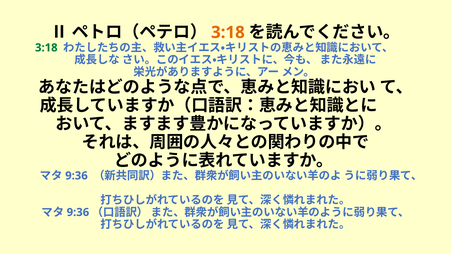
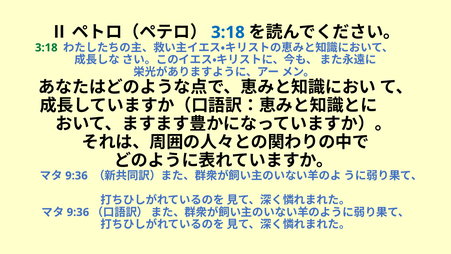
3:18 colour: orange -> blue (228, 32)
